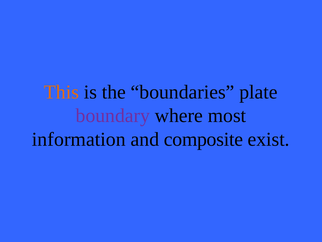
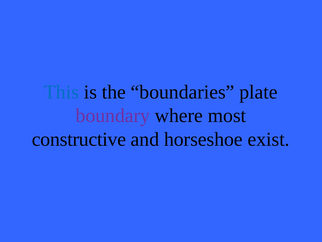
This colour: orange -> blue (61, 92)
information: information -> constructive (79, 139)
composite: composite -> horseshoe (203, 139)
